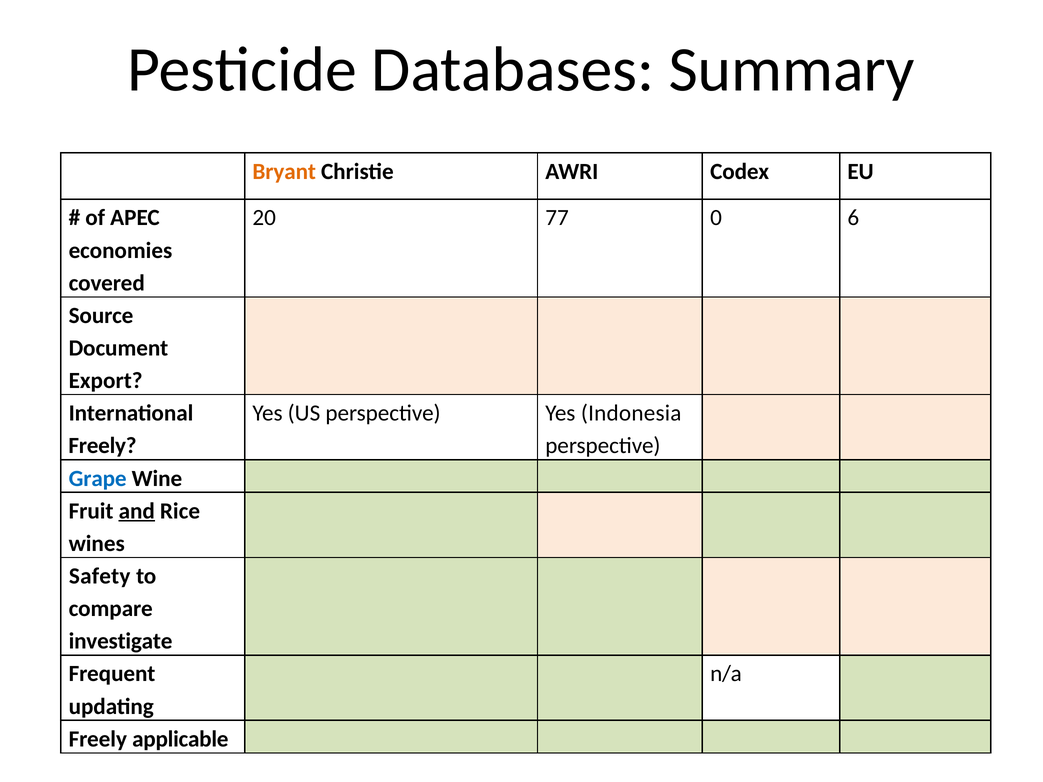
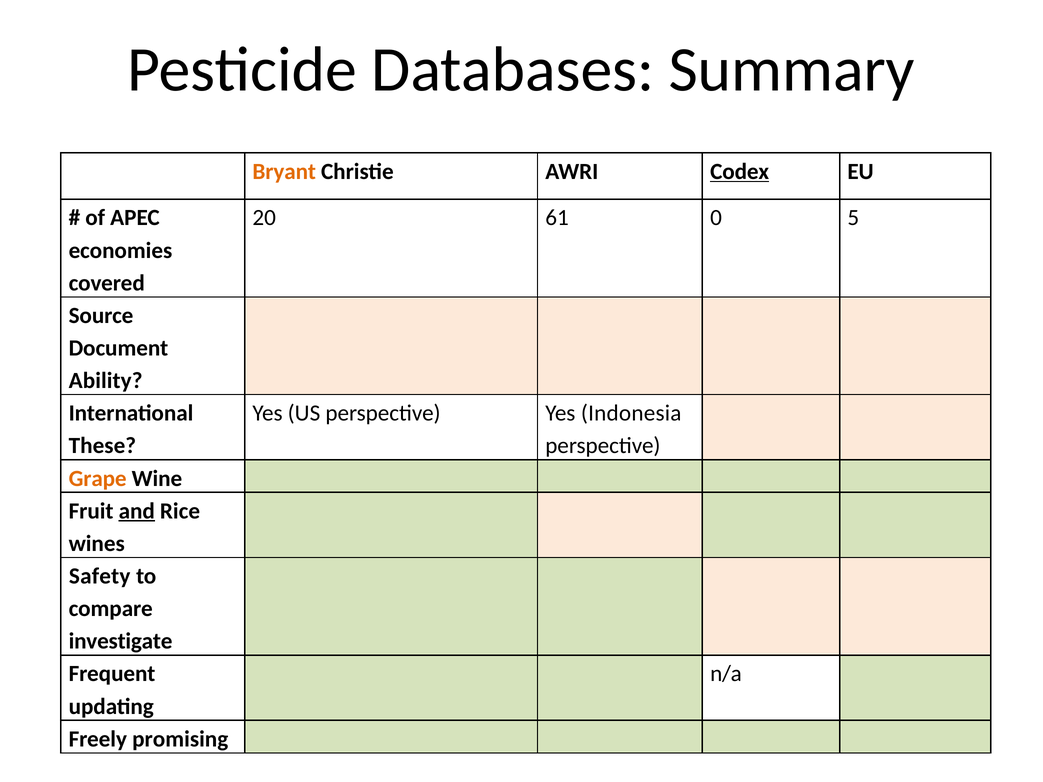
Codex underline: none -> present (740, 172)
77: 77 -> 61 (557, 218)
6: 6 -> 5 (853, 218)
Export: Export -> Ability (106, 381)
Freely: Freely -> These (102, 446)
Grape colour: blue -> orange (98, 479)
applicable: applicable -> promising (180, 739)
